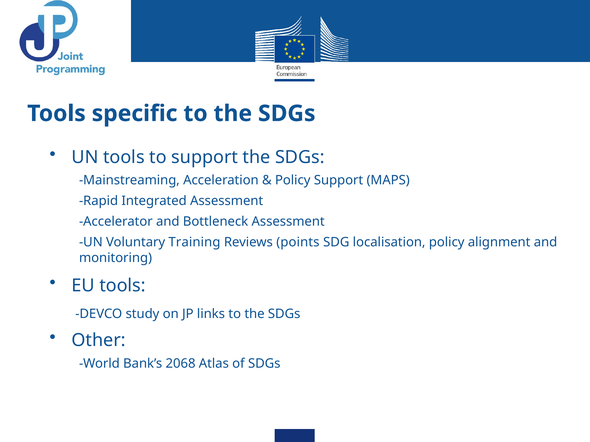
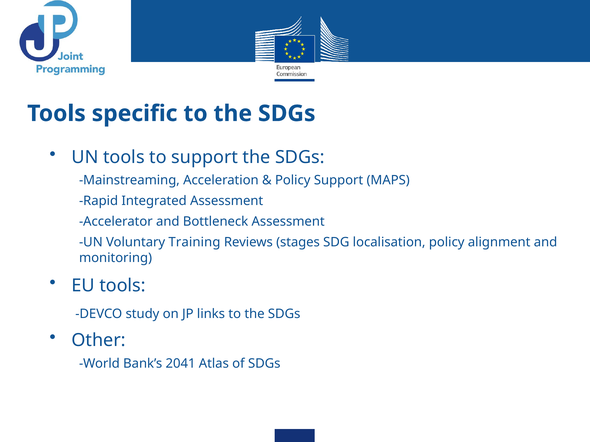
points: points -> stages (298, 243)
2068: 2068 -> 2041 (181, 364)
